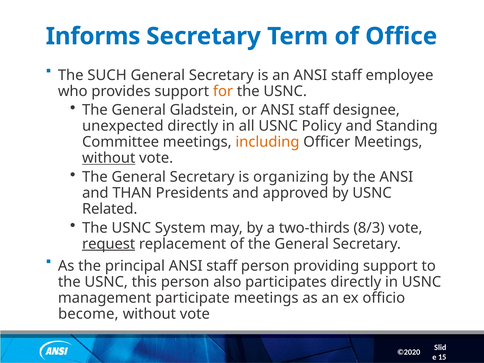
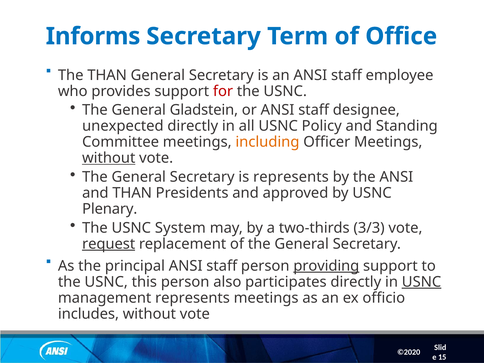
The SUCH: SUCH -> THAN (107, 75)
for colour: orange -> red (223, 91)
is organizing: organizing -> represents (291, 177)
Related: Related -> Plenary (110, 209)
8/3: 8/3 -> 3/3 (369, 228)
providing underline: none -> present (326, 266)
USNC underline: none -> present (422, 282)
management participate: participate -> represents (193, 298)
become: become -> includes (88, 314)
